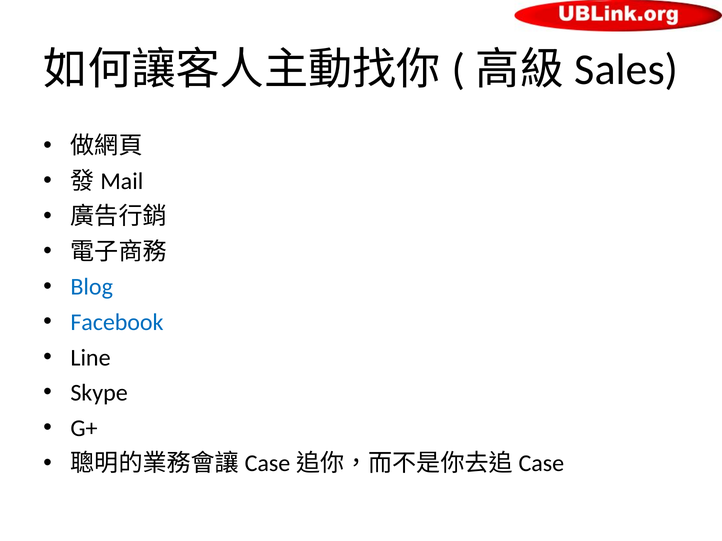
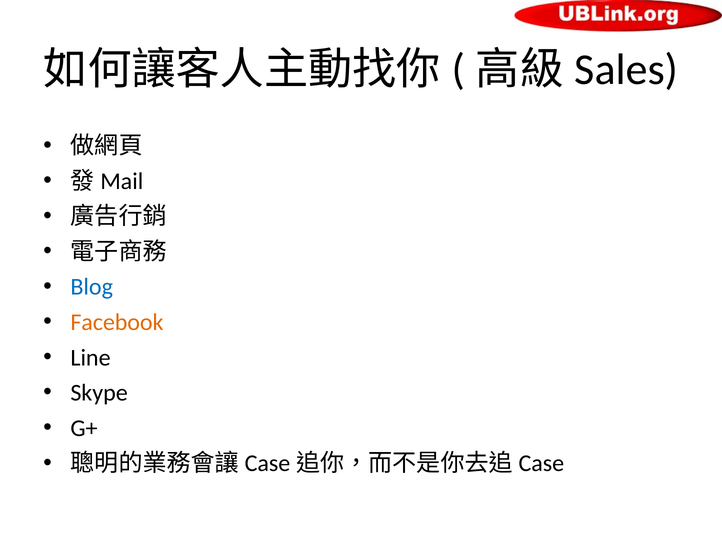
Facebook colour: blue -> orange (117, 323)
